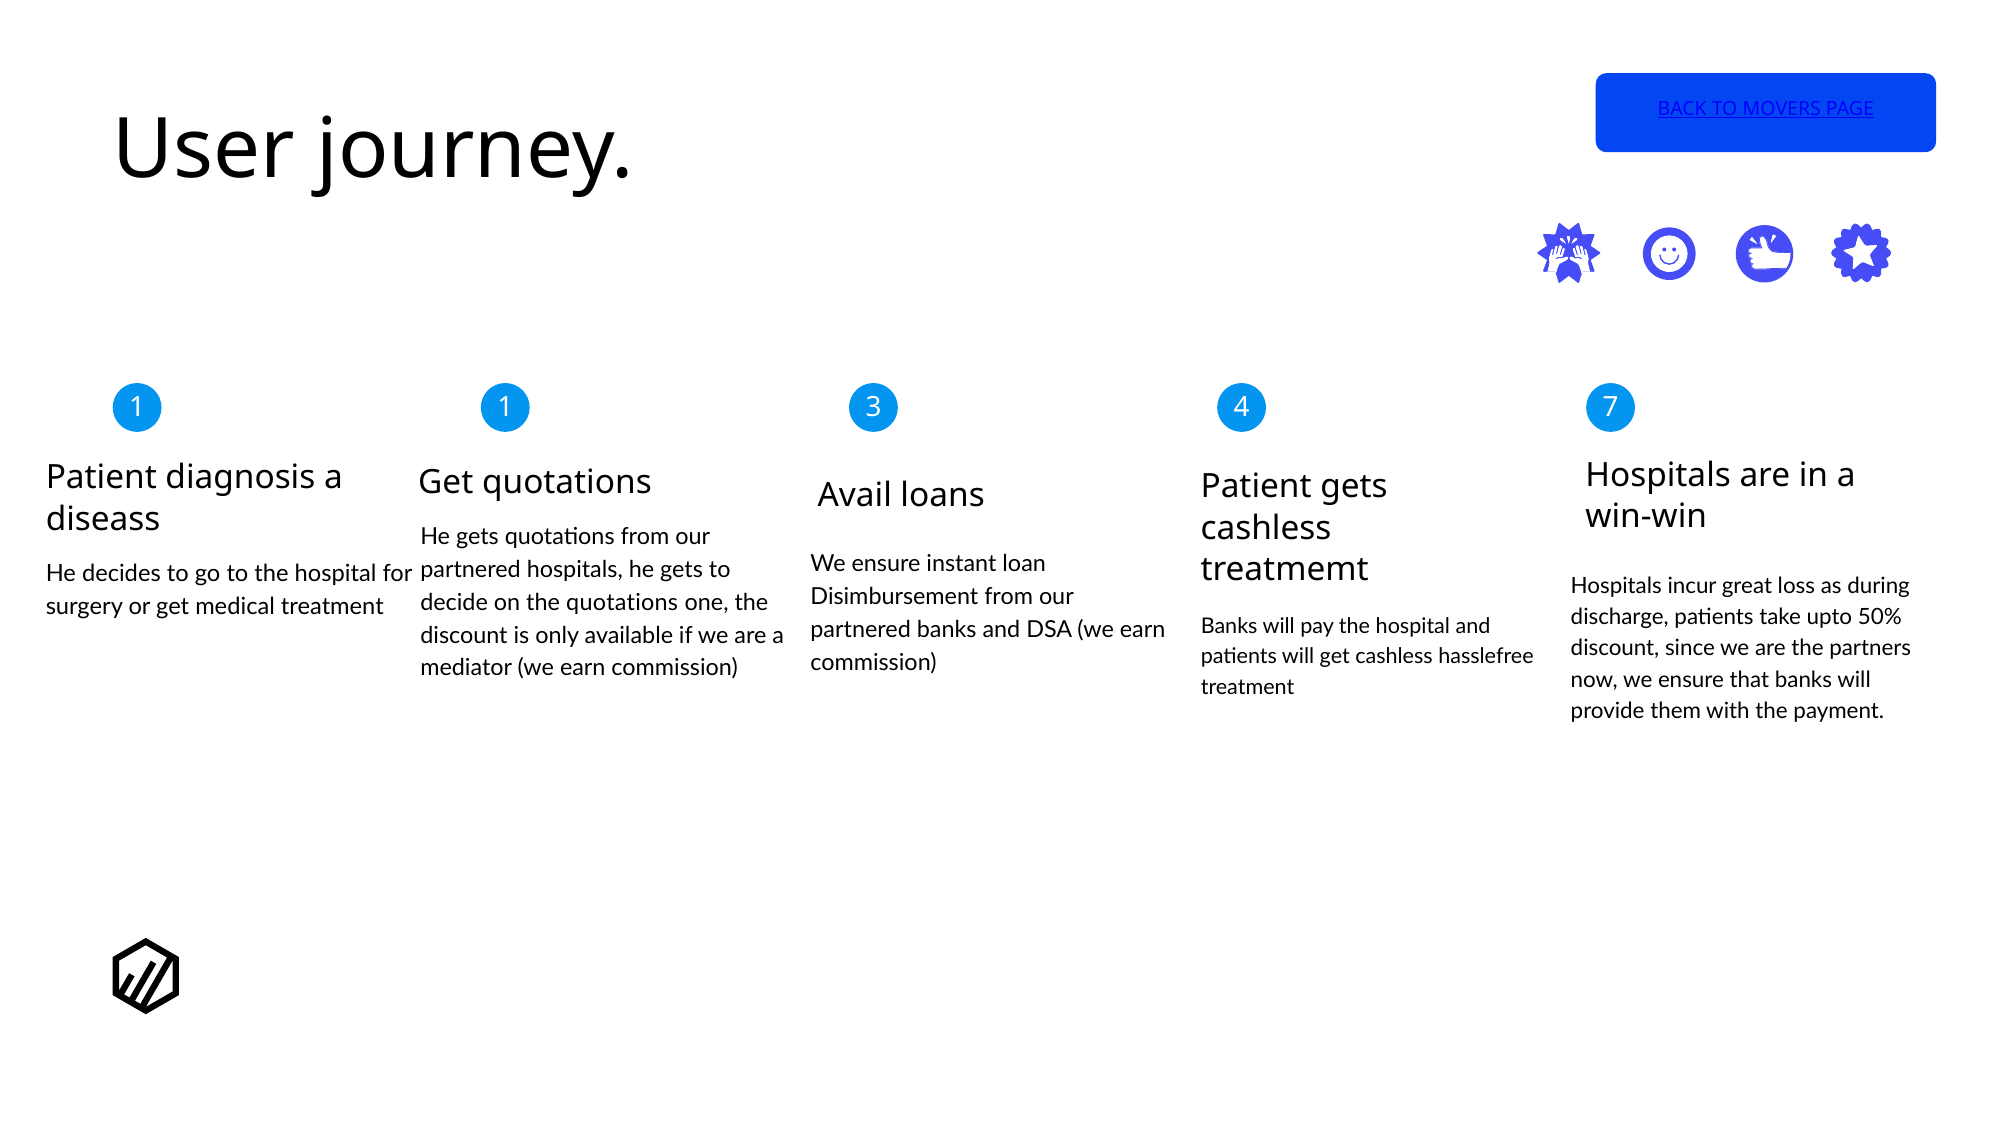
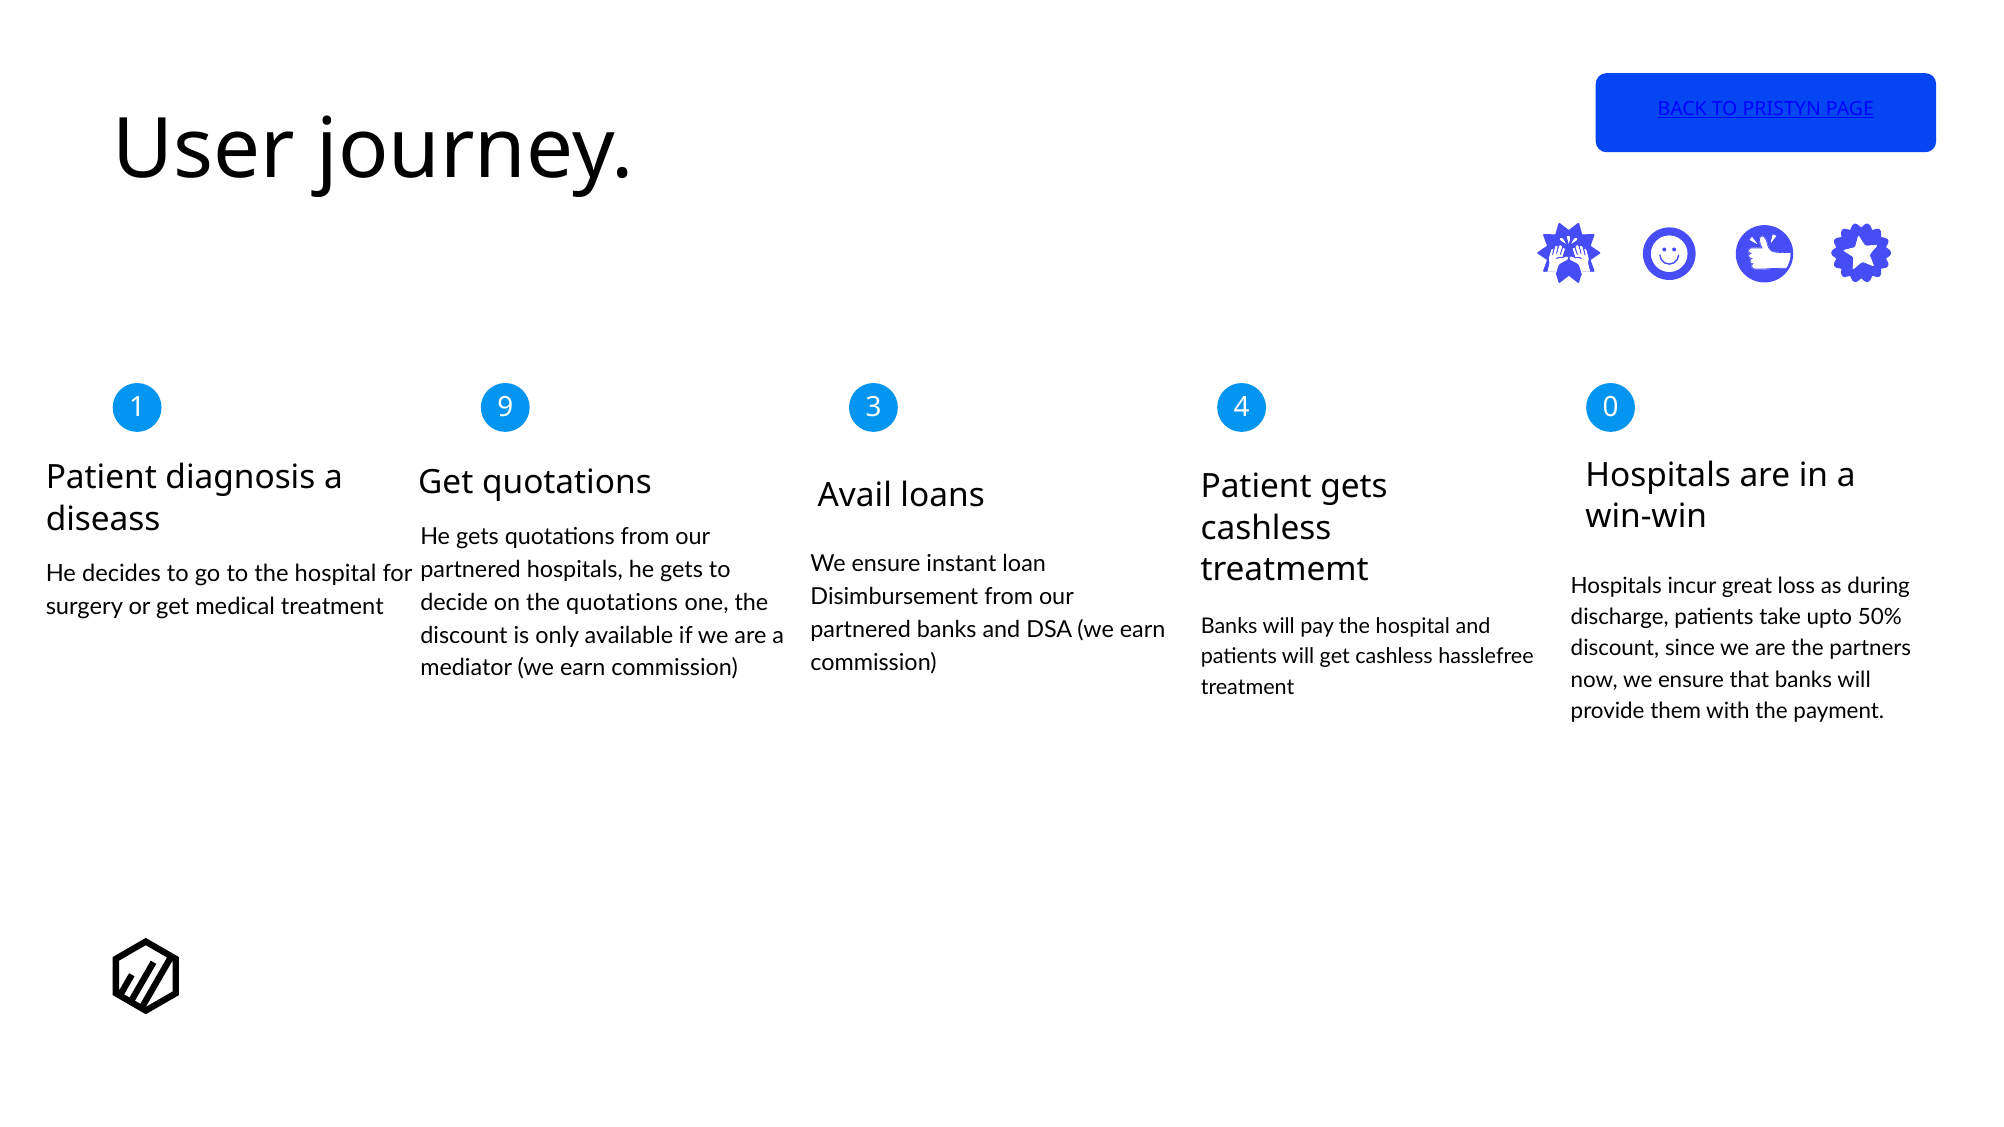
MOVERS: MOVERS -> PRISTYN (1782, 109)
1 1: 1 -> 9 (505, 407)
7: 7 -> 0 (1611, 407)
